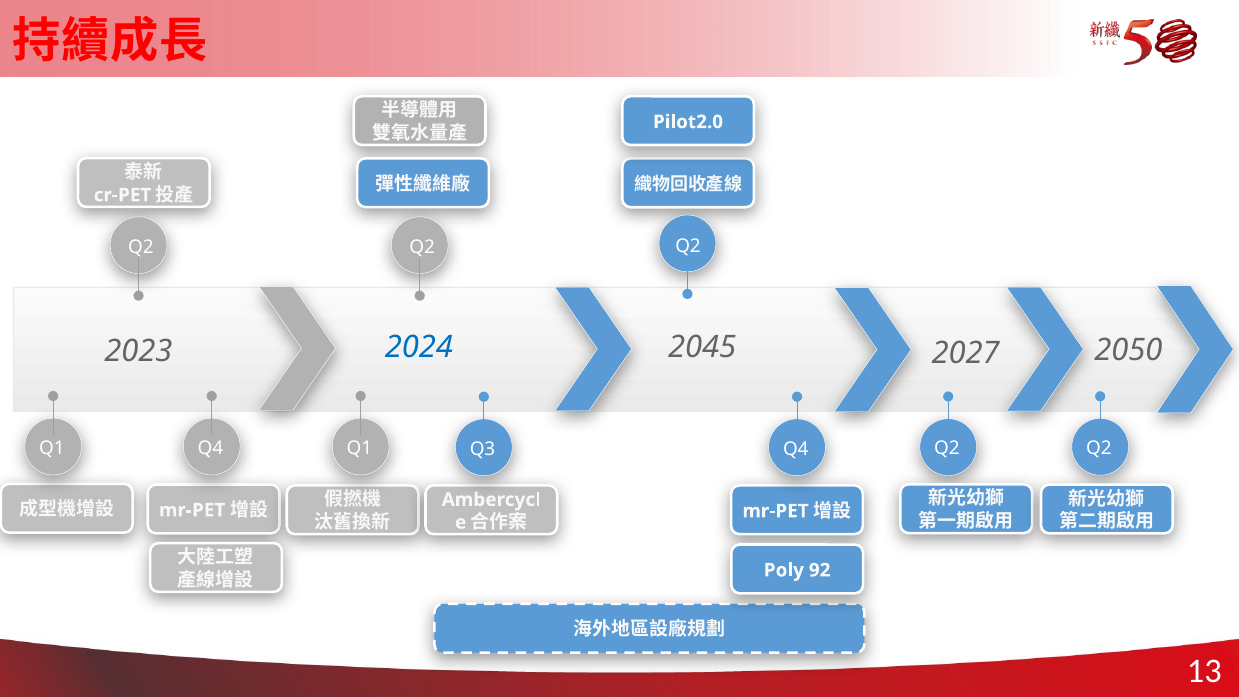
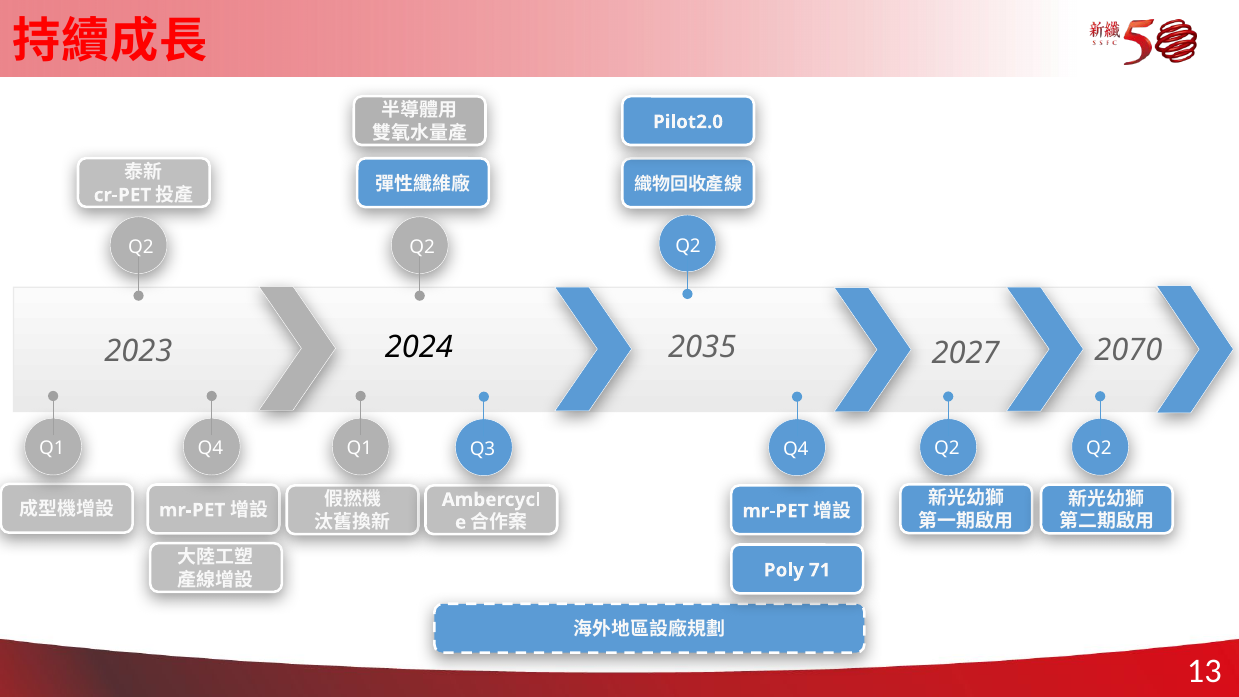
2024 colour: blue -> black (419, 347)
2045: 2045 -> 2035 (702, 347)
2050: 2050 -> 2070 (1128, 351)
92: 92 -> 71 (820, 570)
